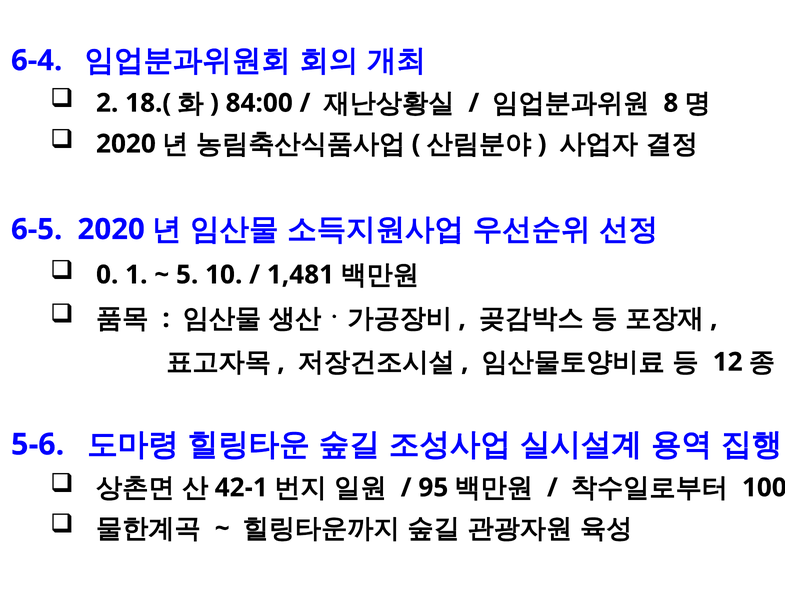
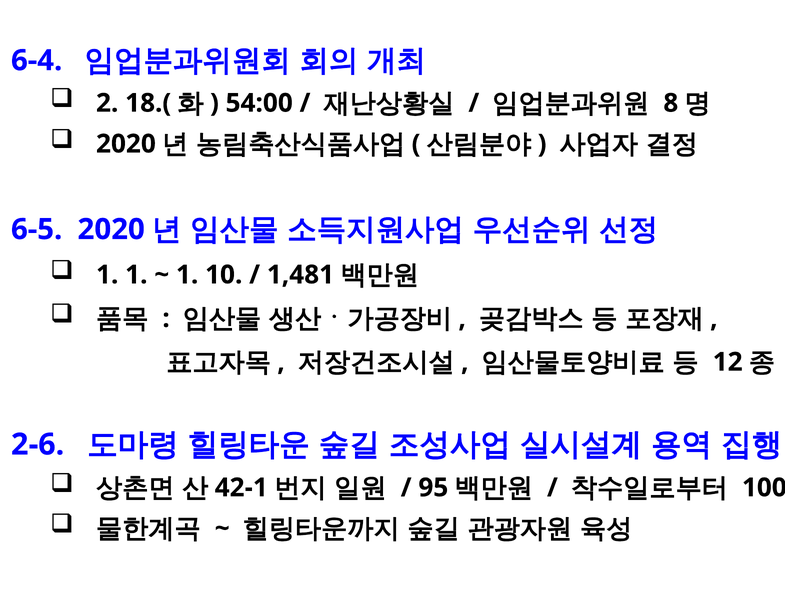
84:00: 84:00 -> 54:00 (259, 103)
0: 0 -> 1 (107, 275)
5: 5 -> 1 (187, 275)
5-6: 5-6 -> 2-6 (38, 444)
